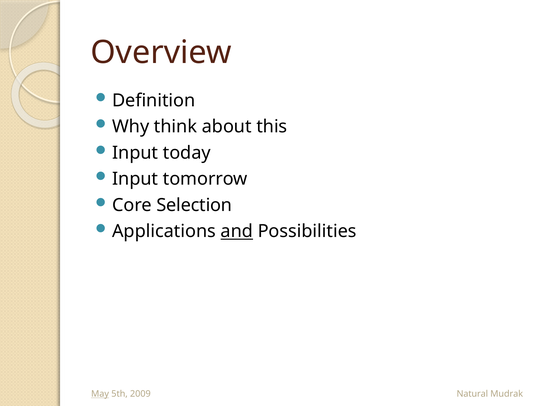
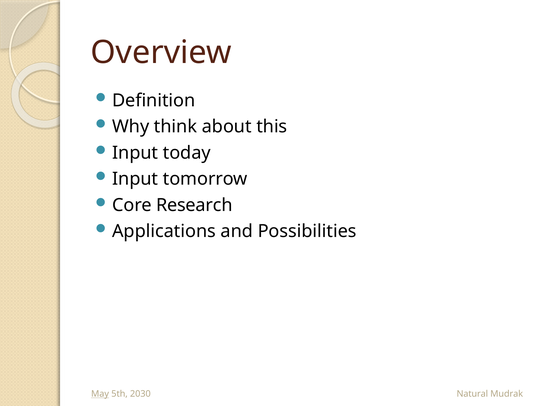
Selection: Selection -> Research (194, 205)
and underline: present -> none (237, 232)
2009: 2009 -> 2030 (140, 394)
